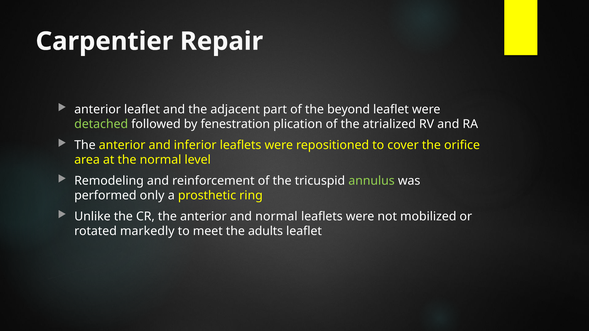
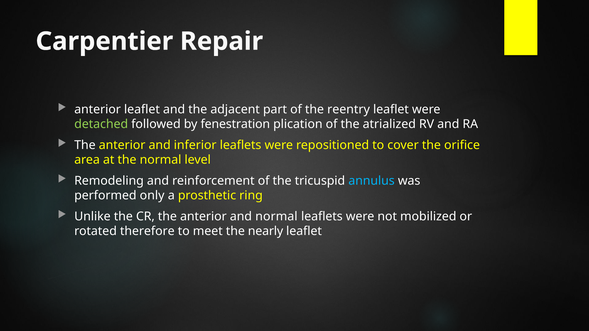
beyond: beyond -> reentry (349, 110)
annulus colour: light green -> light blue (372, 181)
markedly: markedly -> therefore (147, 231)
adults: adults -> nearly (266, 231)
